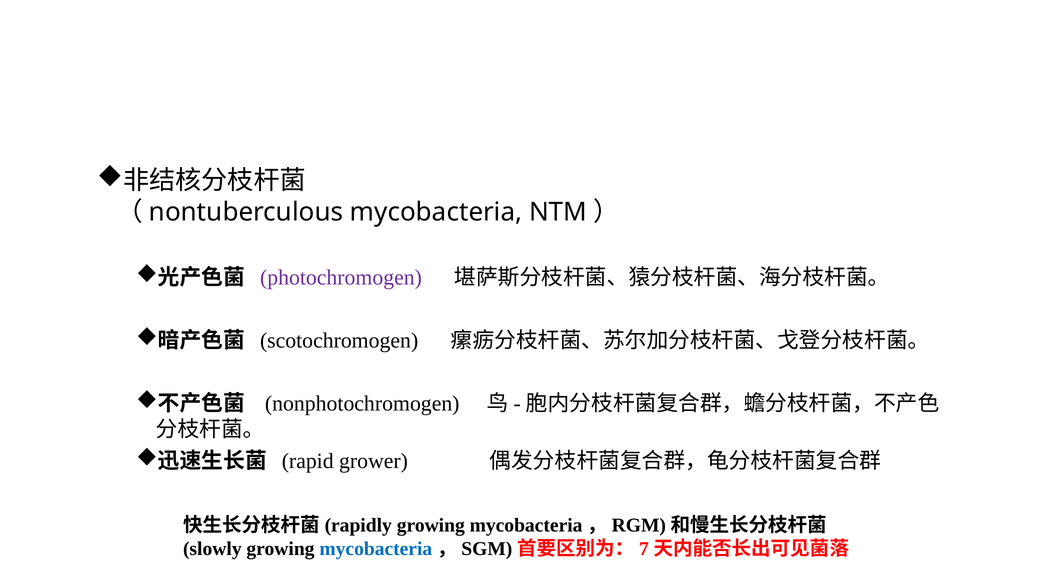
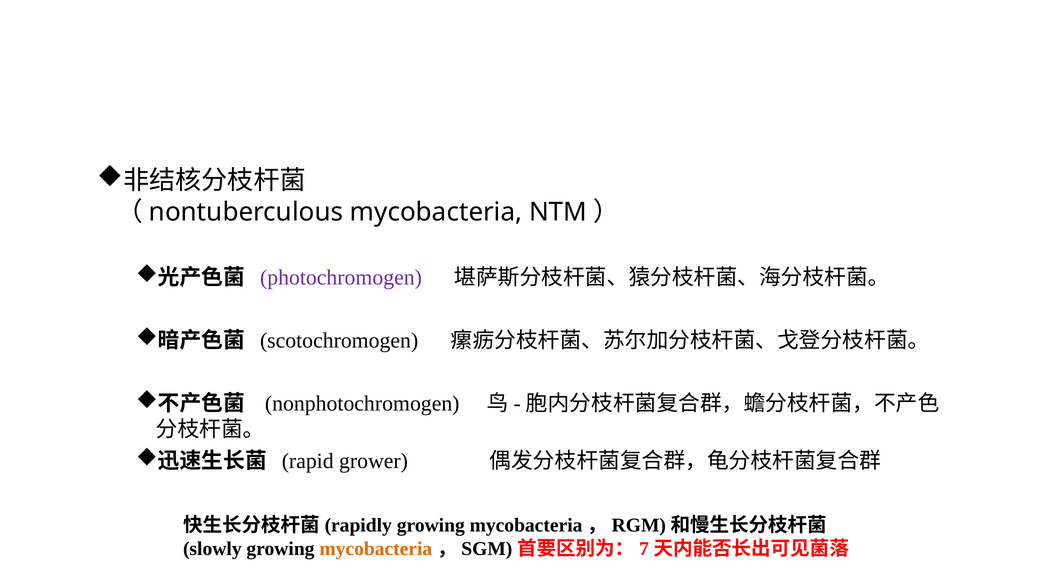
mycobacteria colour: blue -> orange (376, 548)
